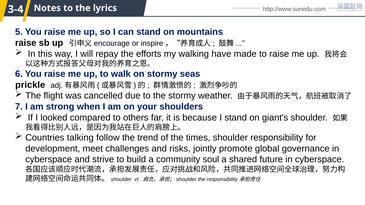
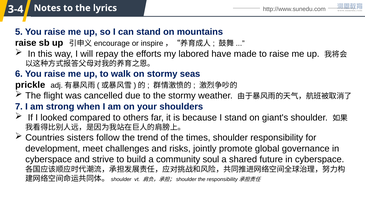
walking: walking -> labored (194, 54)
talking: talking -> sisters (80, 138)
